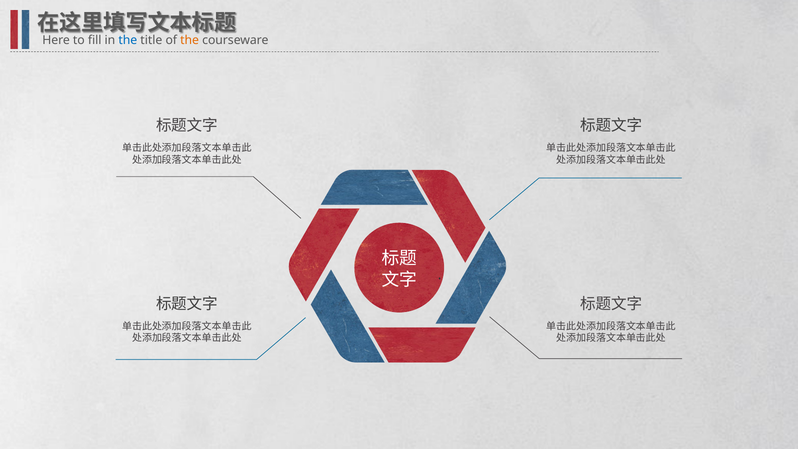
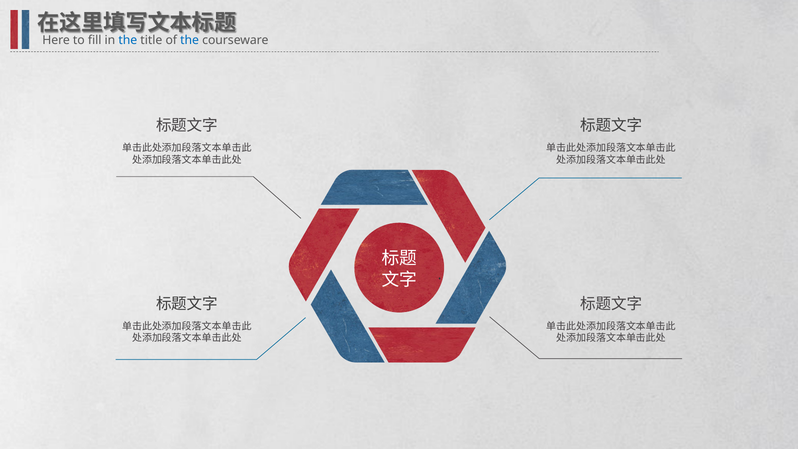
the colour: orange -> blue (190, 40)
